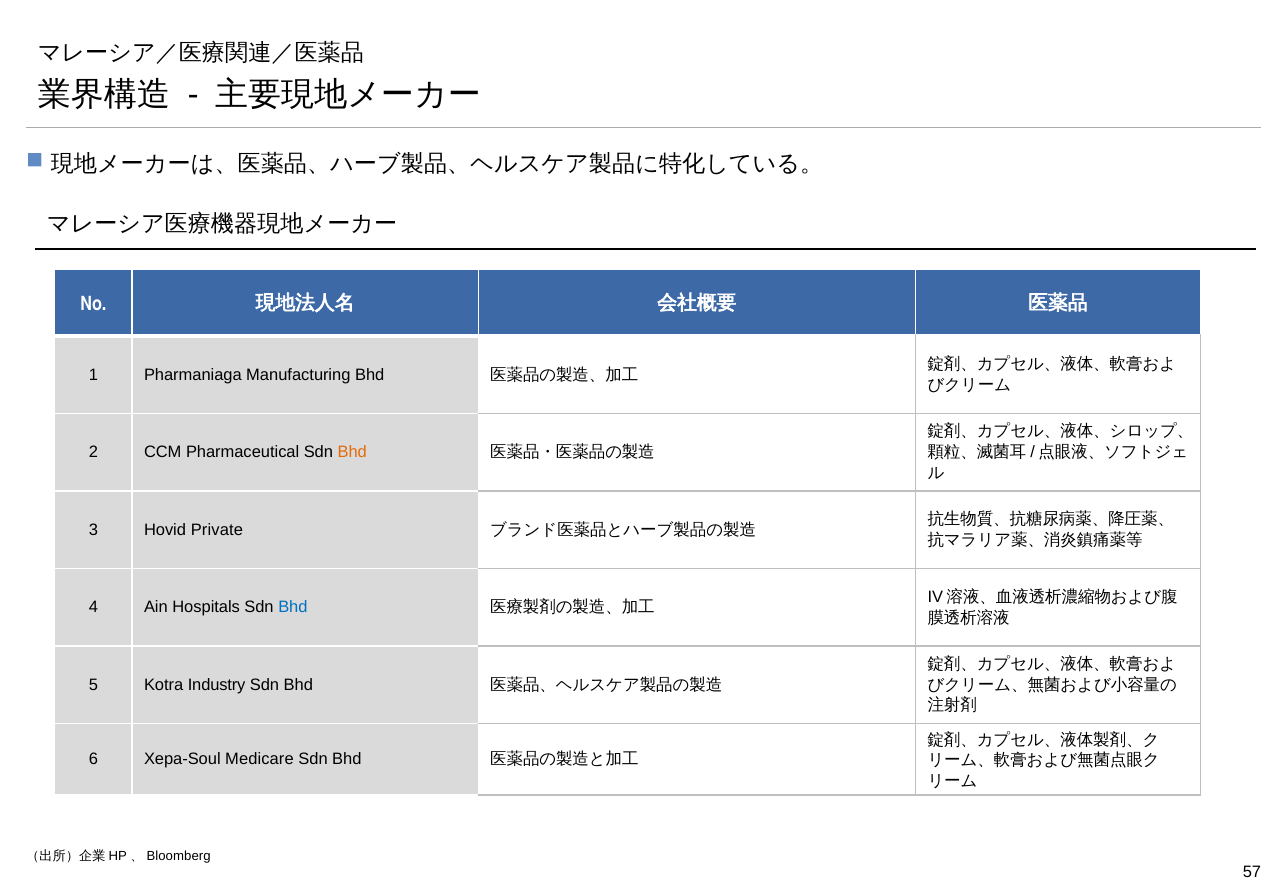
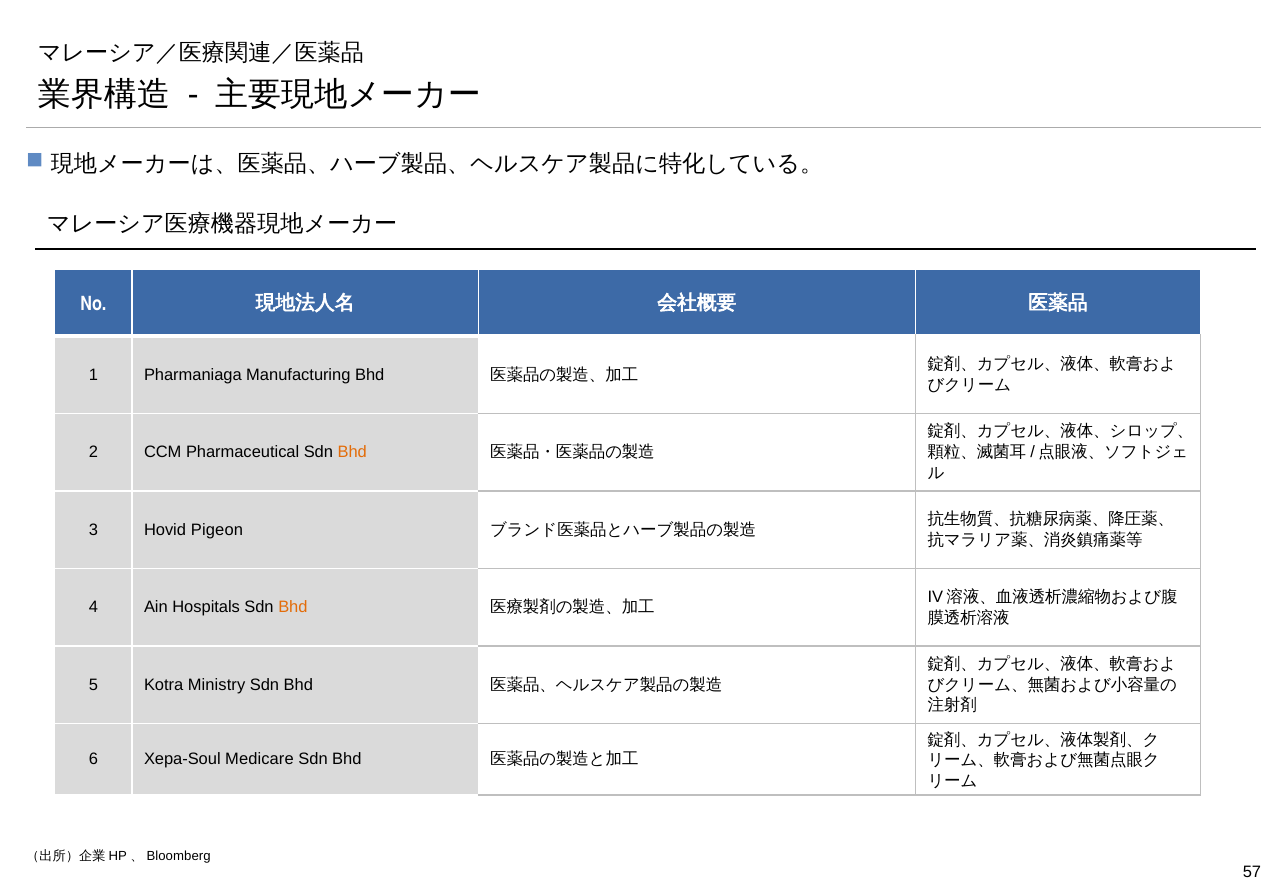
Private: Private -> Pigeon (217, 530)
Bhd colour: blue -> orange (293, 607)
Industry: Industry -> Ministry (217, 685)
